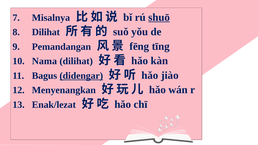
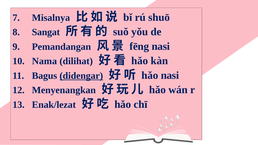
shuō underline: present -> none (159, 17)
Dilihat: Dilihat -> Sangat (46, 32)
fēng tīng: tīng -> nasi (161, 46)
hǎo jiào: jiào -> nasi (170, 75)
